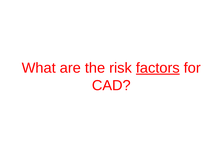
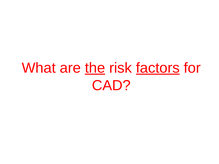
the underline: none -> present (95, 68)
